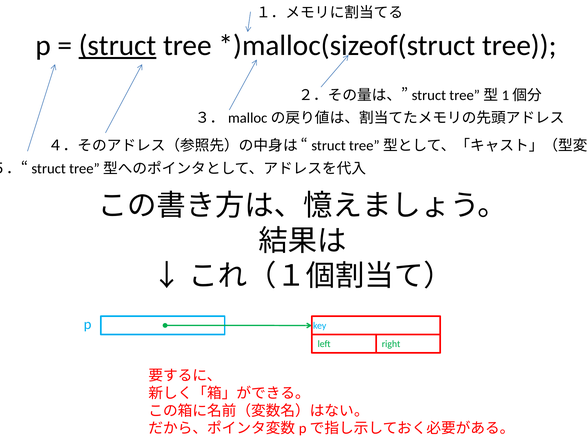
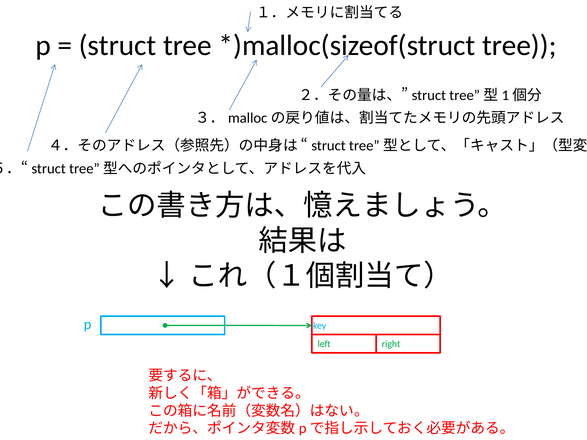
struct underline: present -> none (118, 45)
